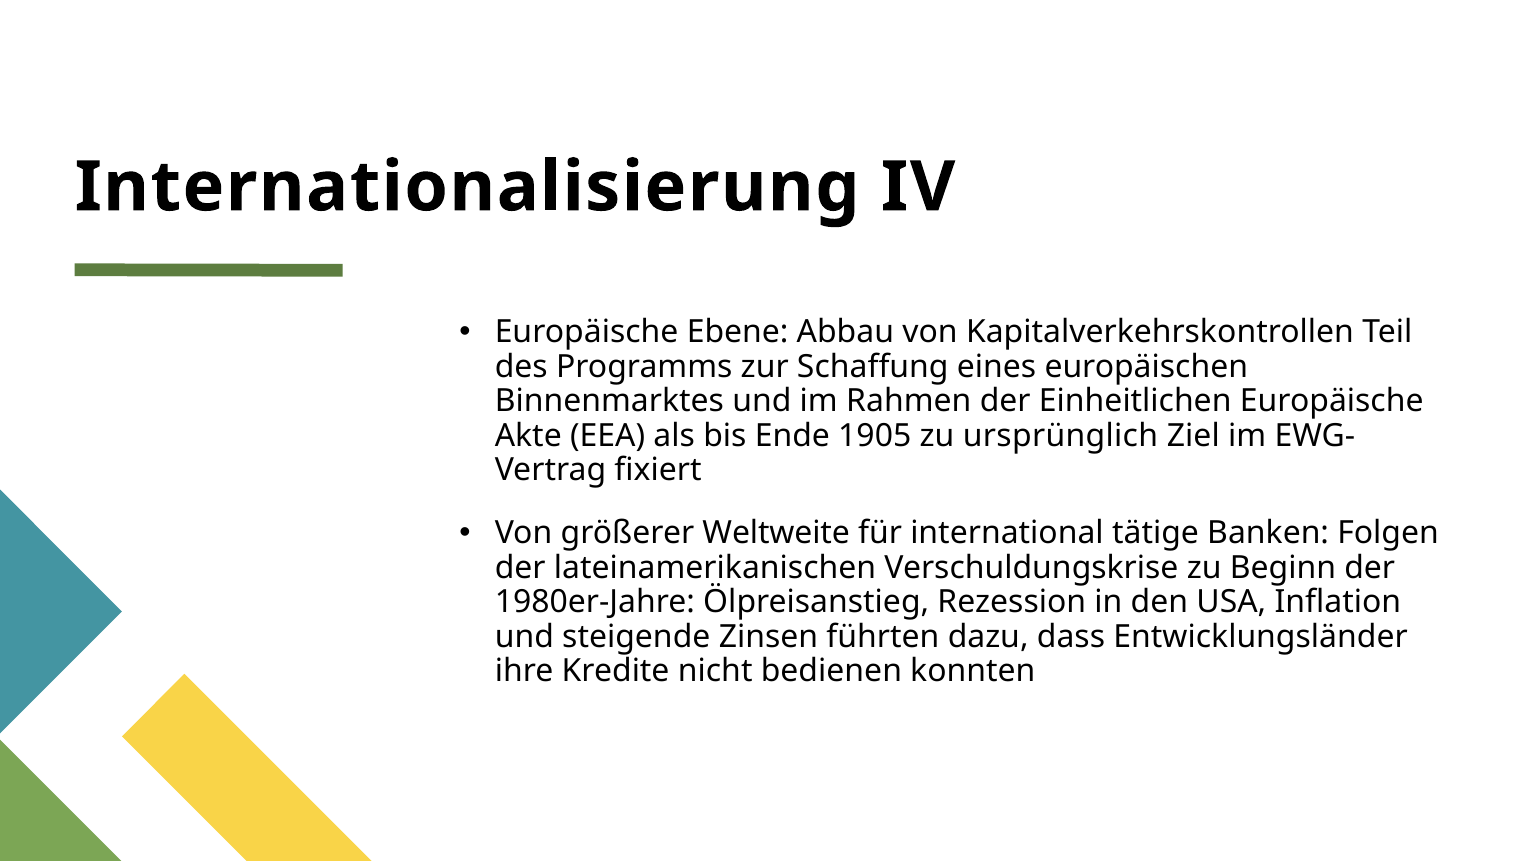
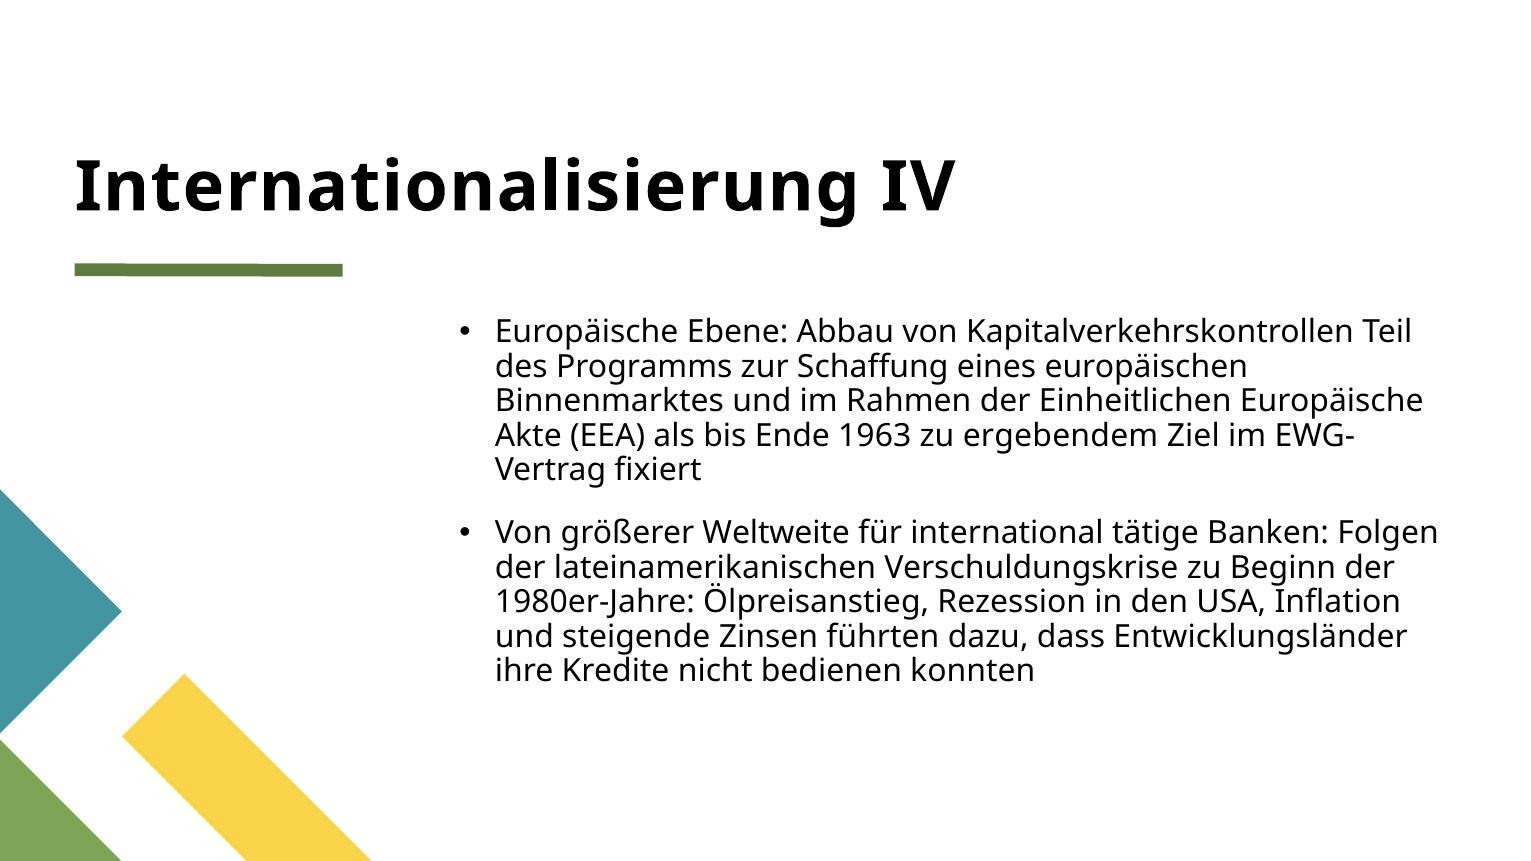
1905: 1905 -> 1963 (875, 436)
ursprünglich: ursprünglich -> ergebendem (1061, 436)
